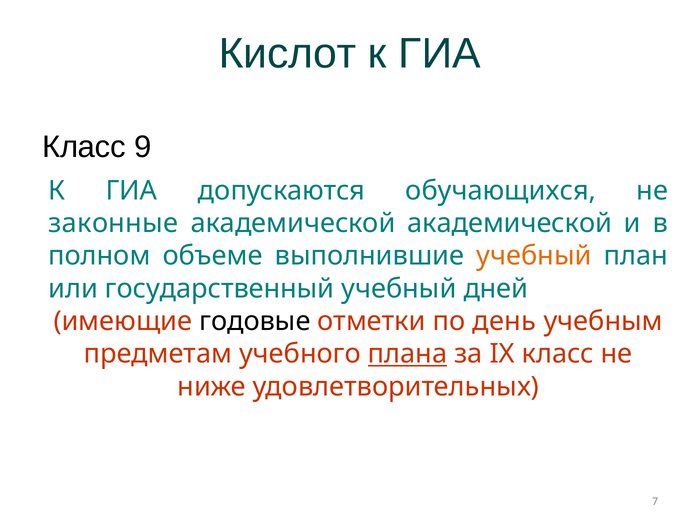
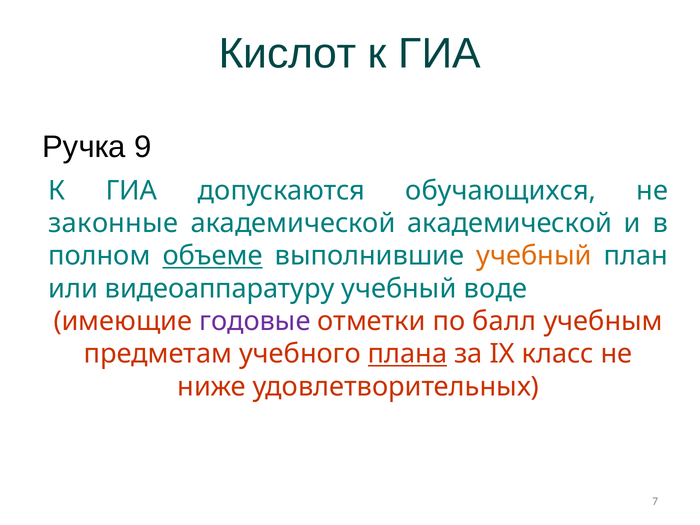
Класс: Класс -> Ручка (84, 147)
объеме underline: none -> present (213, 256)
государственный: государственный -> видеоаппаратуру (220, 289)
дней: дней -> воде (496, 289)
годовые colour: black -> purple (255, 321)
день: день -> балл (504, 321)
